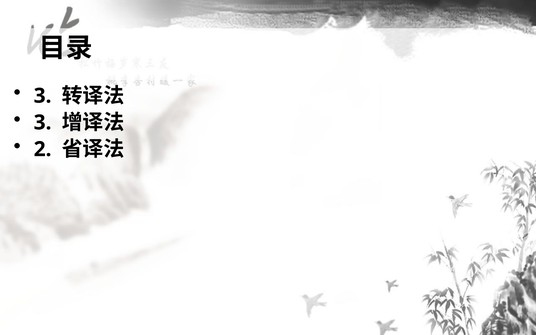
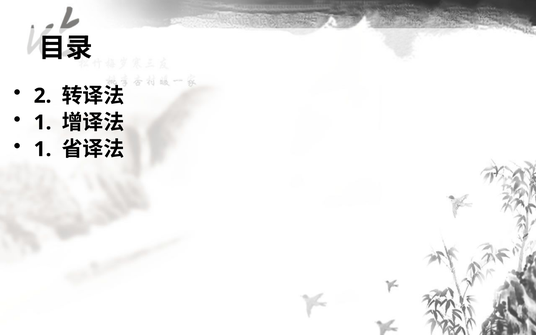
3: 3 -> 2 (43, 96)
3: 3 -> 1 (43, 123)
2: 2 -> 1 (43, 149)
